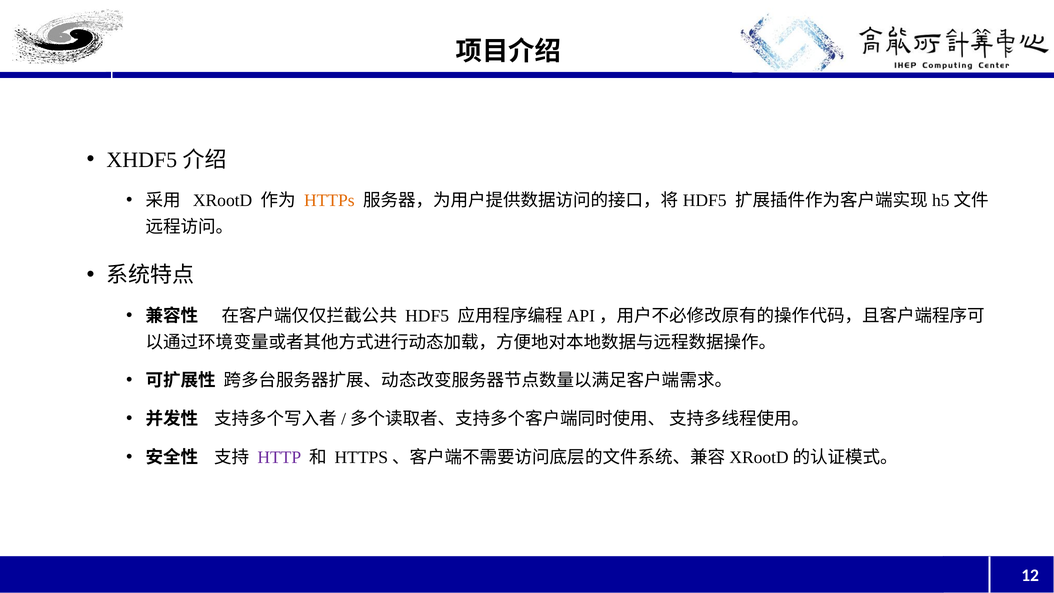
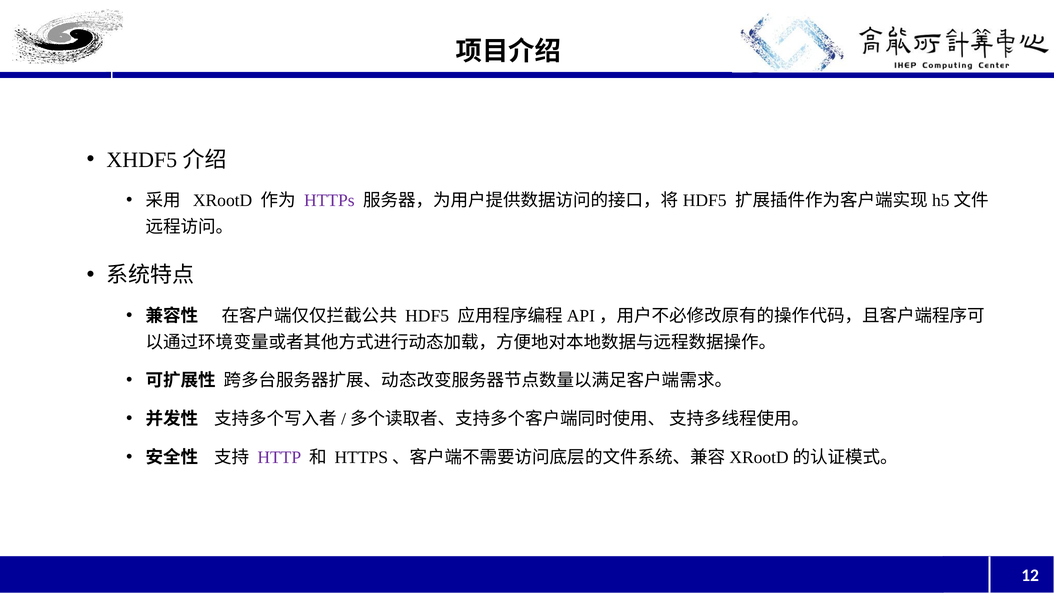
HTTPs colour: orange -> purple (329, 201)
